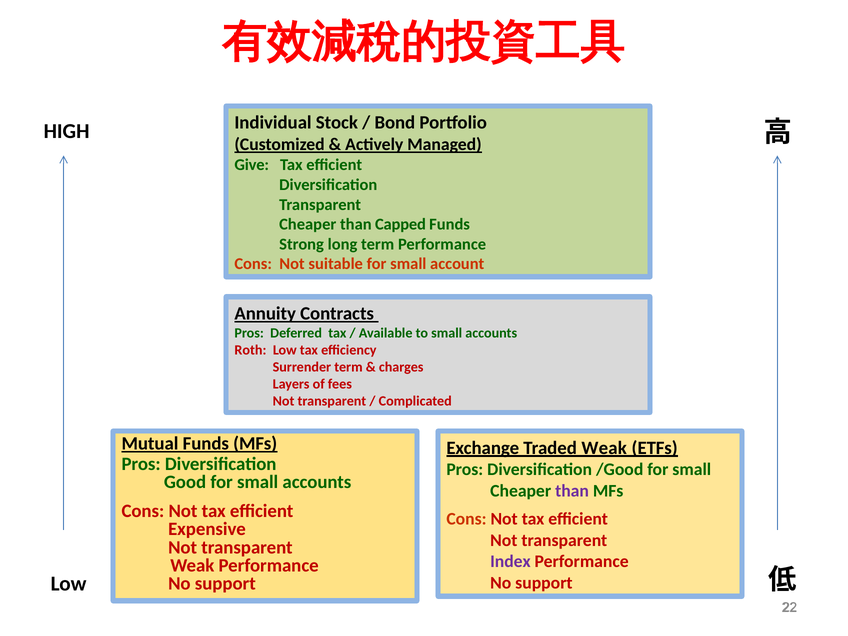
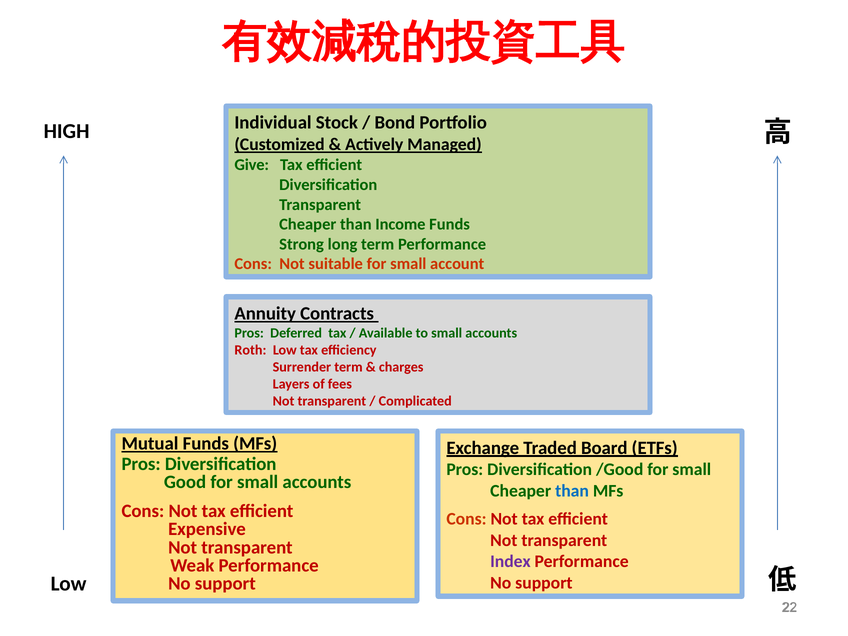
Capped: Capped -> Income (400, 224)
Traded Weak: Weak -> Board (604, 448)
than colour: purple -> blue (572, 491)
